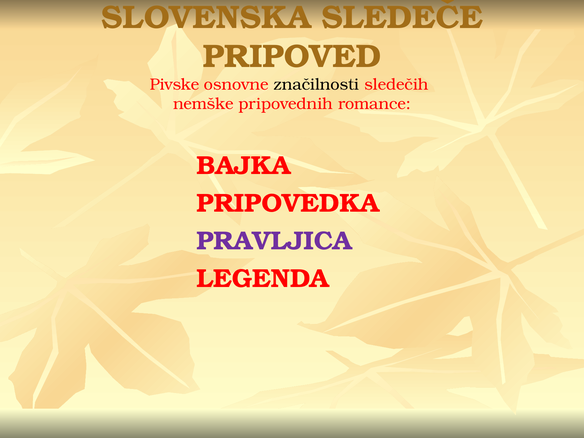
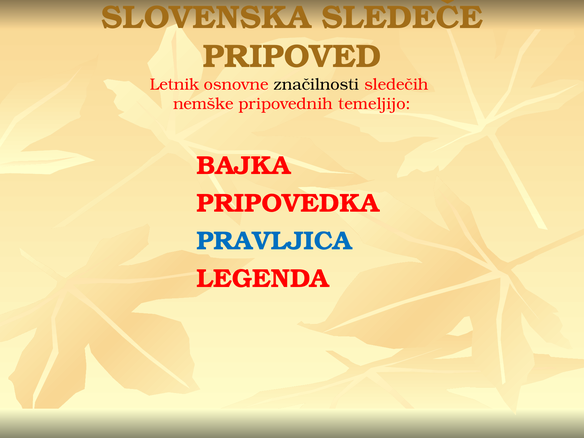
Pivske: Pivske -> Letnik (175, 84)
romance: romance -> temeljijo (374, 104)
PRAVLJICA colour: purple -> blue (274, 241)
